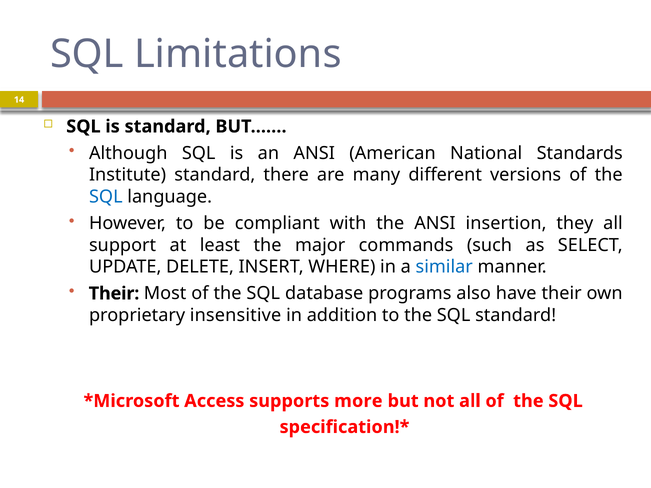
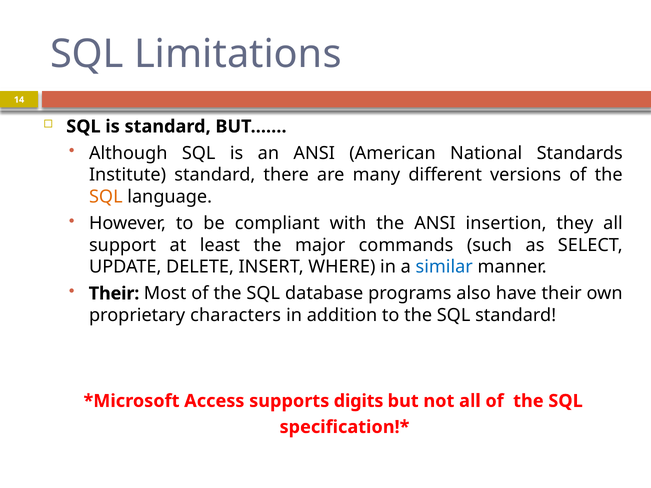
SQL colour: blue -> orange (106, 197)
insensitive: insensitive -> characters (236, 315)
more: more -> digits (359, 401)
